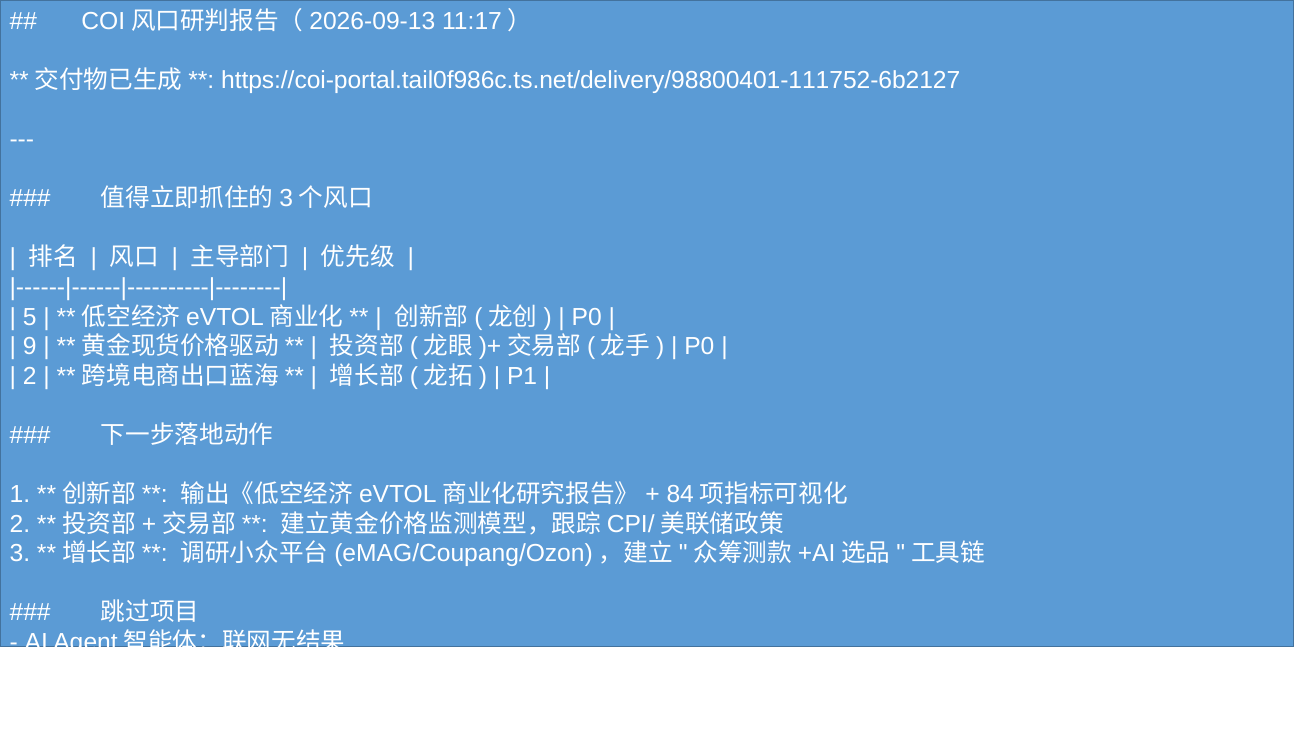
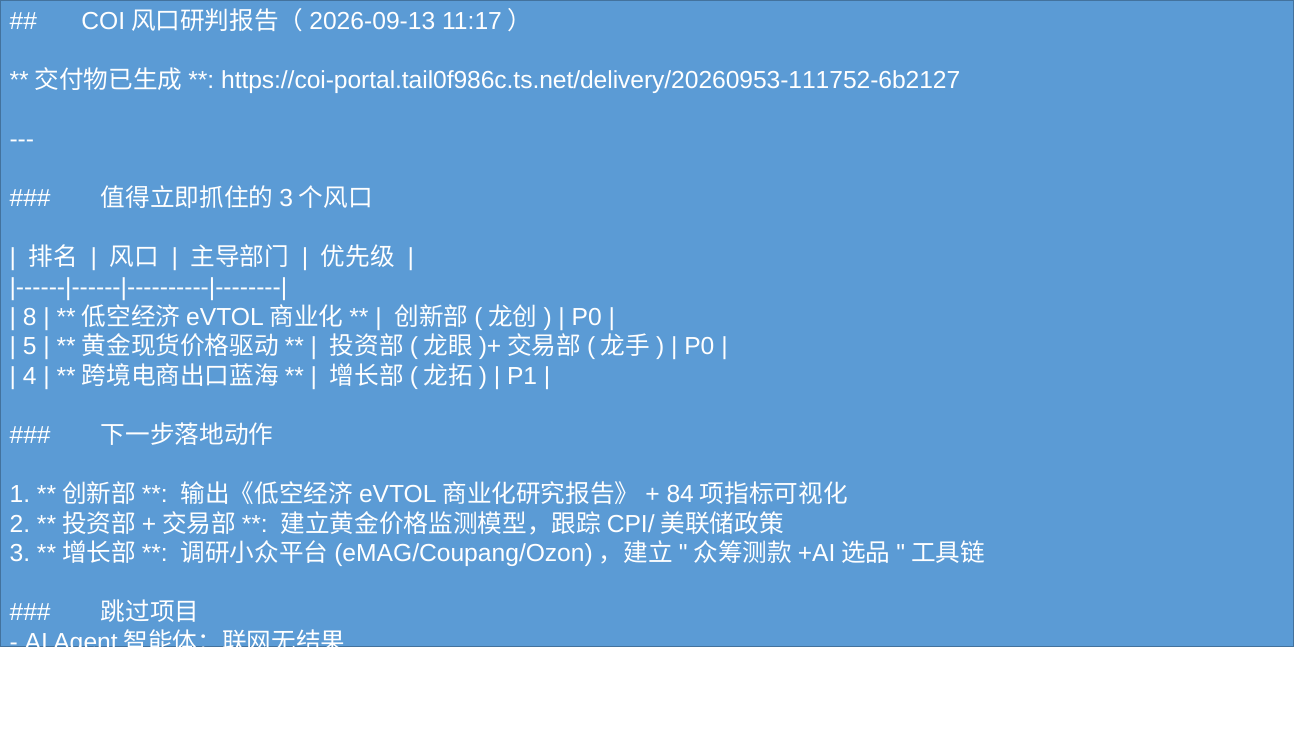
https://coi-portal.tail0f986c.ts.net/delivery/98800401-111752-6b2127: https://coi-portal.tail0f986c.ts.net/delivery/98800401-111752-6b2127 -> https://coi-portal.tail0f986c.ts.net/delivery/20260953-111752-6b2127 (591, 80)
5: 5 -> 8 (30, 317)
9: 9 -> 5 (30, 347)
2: 2 -> 4 (30, 376)
